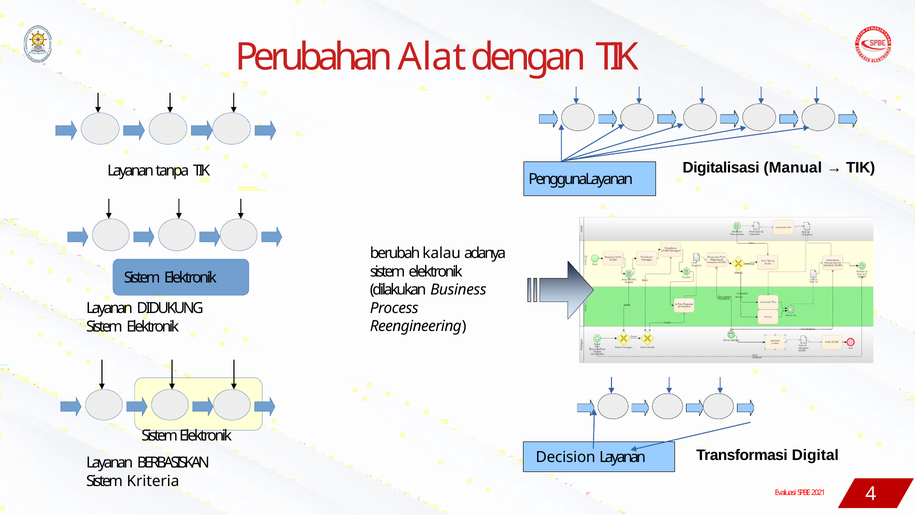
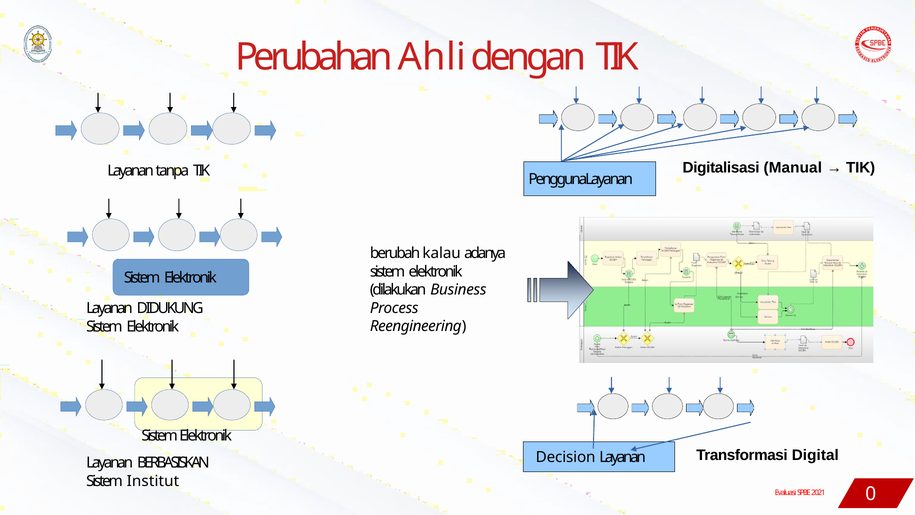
Alat: Alat -> Ahli (432, 57)
Kriteria: Kriteria -> Institut (153, 481)
4: 4 -> 0 (871, 494)
